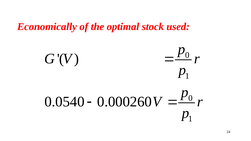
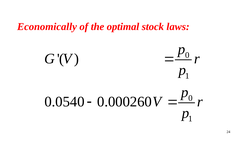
used: used -> laws (178, 27)
